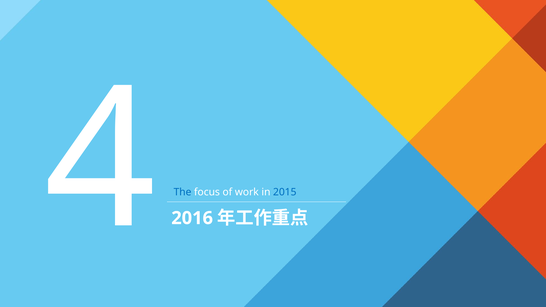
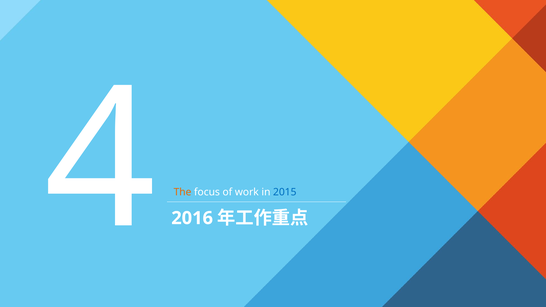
The colour: blue -> orange (183, 192)
